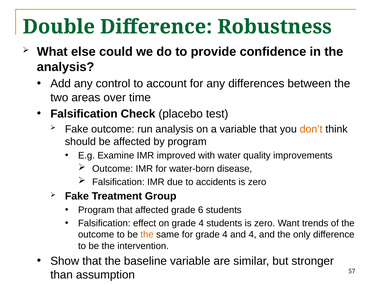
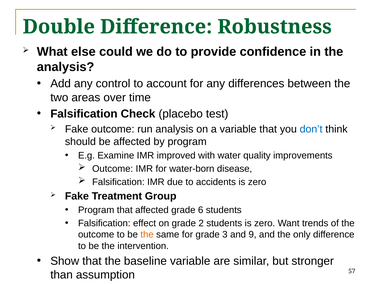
don’t colour: orange -> blue (311, 129)
on grade 4: 4 -> 2 (201, 223)
for grade 4: 4 -> 3 (225, 234)
and 4: 4 -> 9 (253, 234)
